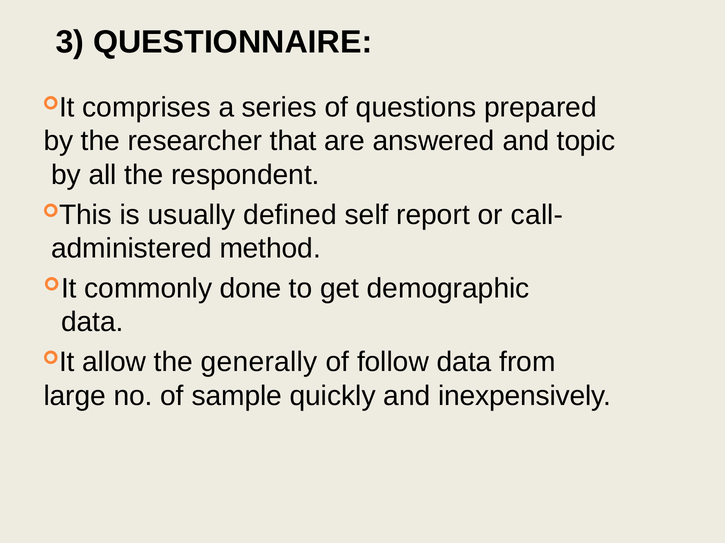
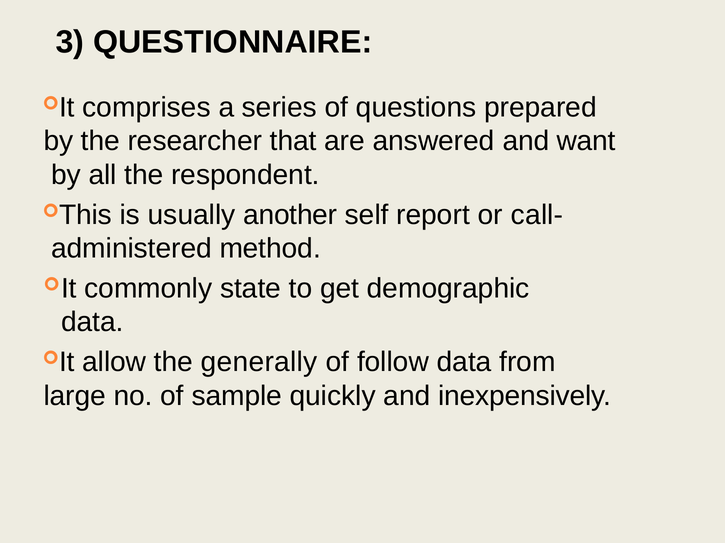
topic: topic -> want (586, 141)
defined: defined -> another (290, 215)
done: done -> state (251, 289)
